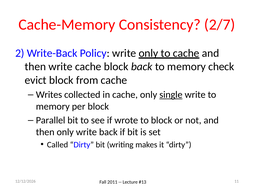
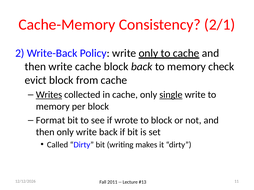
2/7: 2/7 -> 2/1 (220, 25)
Writes underline: none -> present (49, 95)
Parallel: Parallel -> Format (51, 121)
